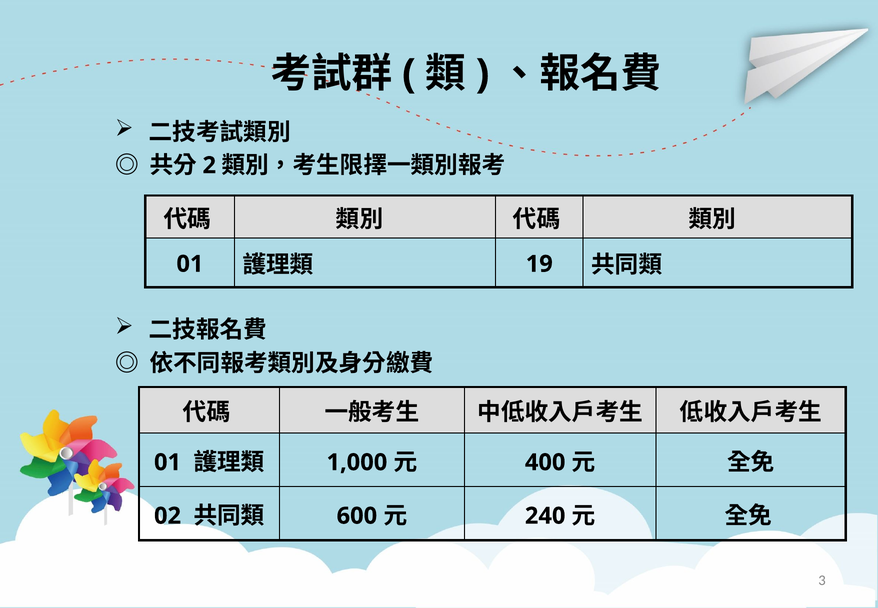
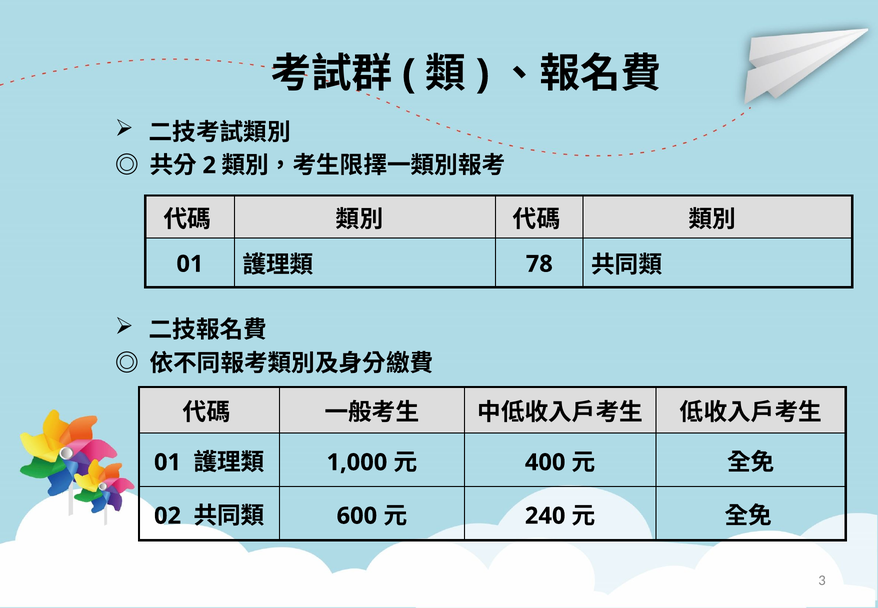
19: 19 -> 78 (539, 264)
